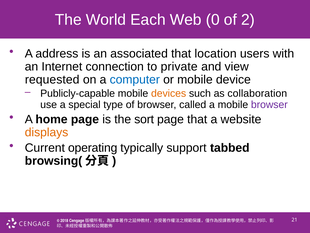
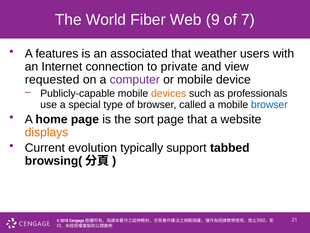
Each: Each -> Fiber (148, 20)
0: 0 -> 9 (213, 20)
2: 2 -> 7 (248, 20)
address: address -> features (57, 54)
location: location -> weather (216, 54)
computer colour: blue -> purple (135, 80)
collaboration: collaboration -> professionals (257, 93)
browser colour: purple -> blue (269, 105)
operating: operating -> evolution (93, 148)
